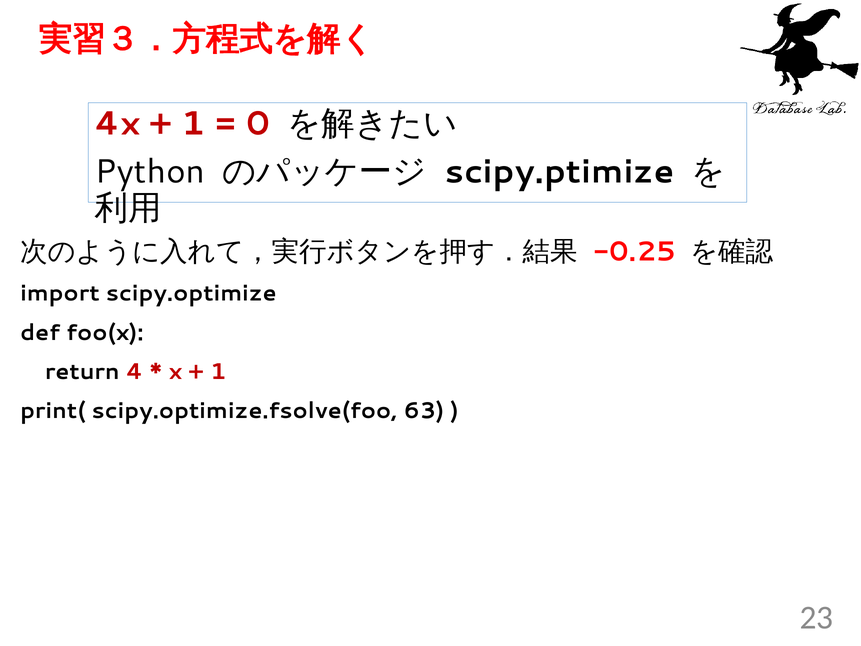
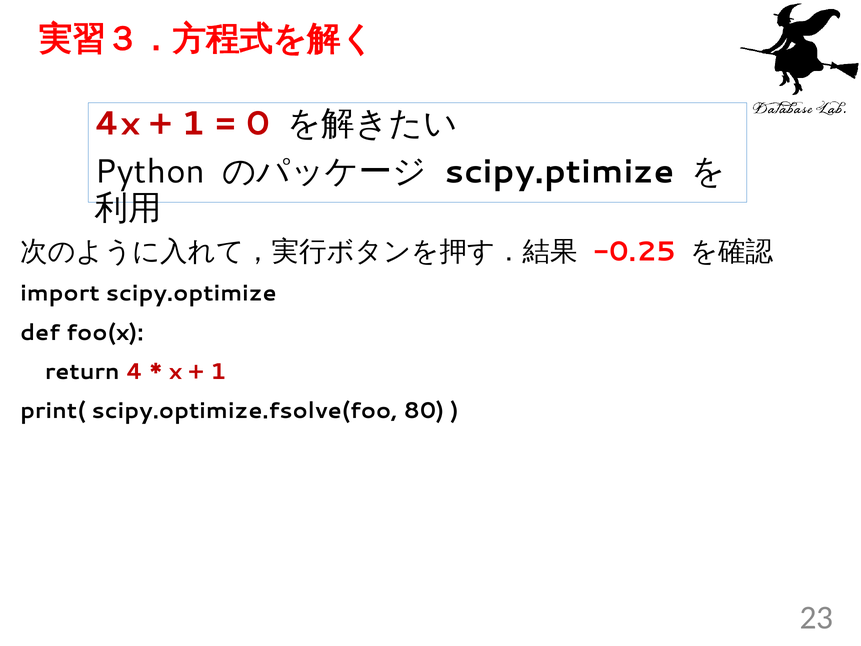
63: 63 -> 80 (424, 411)
